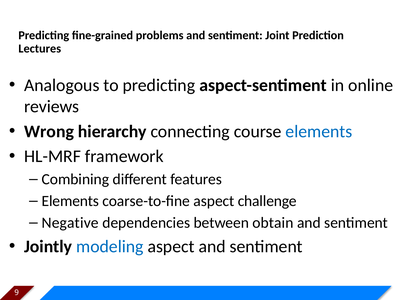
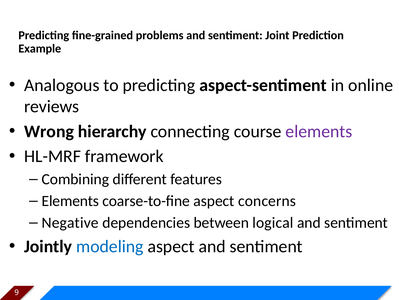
Lectures: Lectures -> Example (40, 49)
elements colour: blue -> purple (319, 131)
challenge: challenge -> concerns (267, 201)
obtain: obtain -> logical (273, 222)
